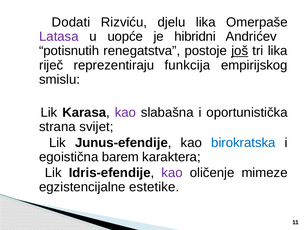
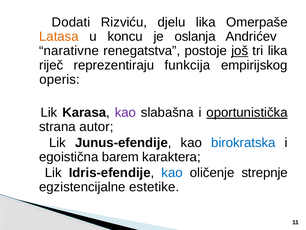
Latasa colour: purple -> orange (59, 37)
uopće: uopće -> koncu (125, 37)
hibridni: hibridni -> oslanja (195, 37)
potisnutih: potisnutih -> narativne (69, 51)
smislu: smislu -> operis (60, 79)
oportunistička underline: none -> present (247, 112)
svijet: svijet -> autor (96, 127)
kao colour: purple -> blue (172, 172)
mimeze: mimeze -> strepnje (265, 172)
